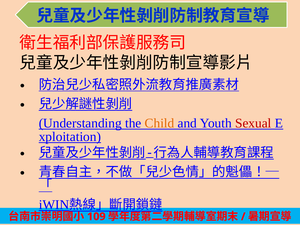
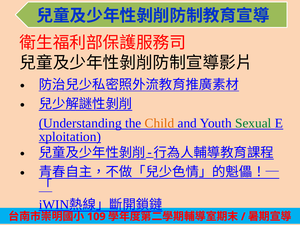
Sexual colour: red -> green (253, 123)
